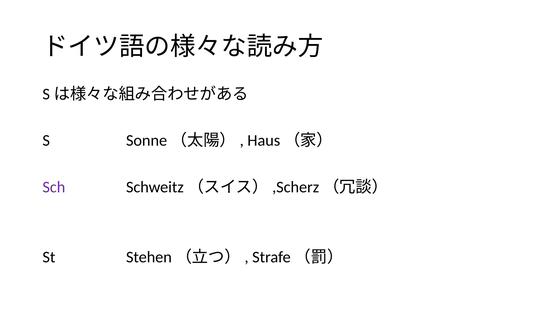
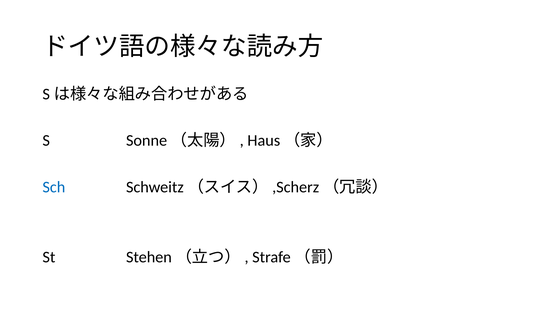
Sch colour: purple -> blue (54, 187)
